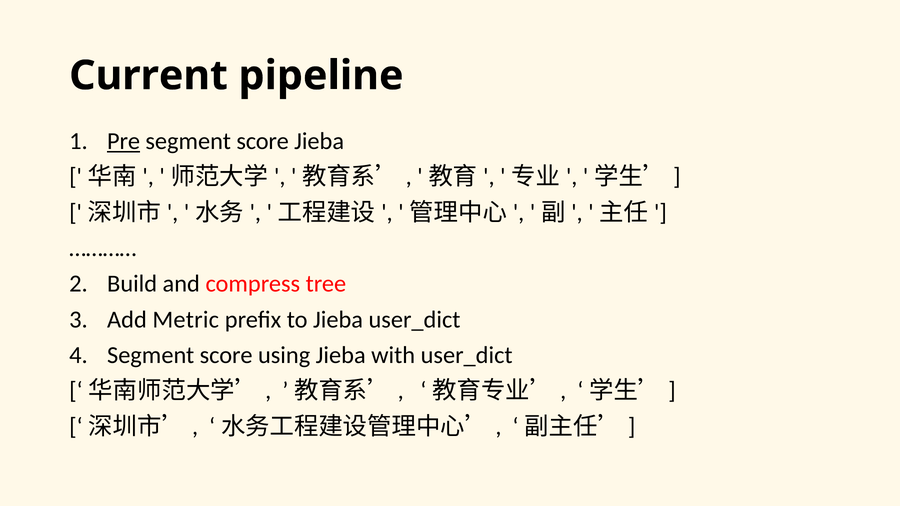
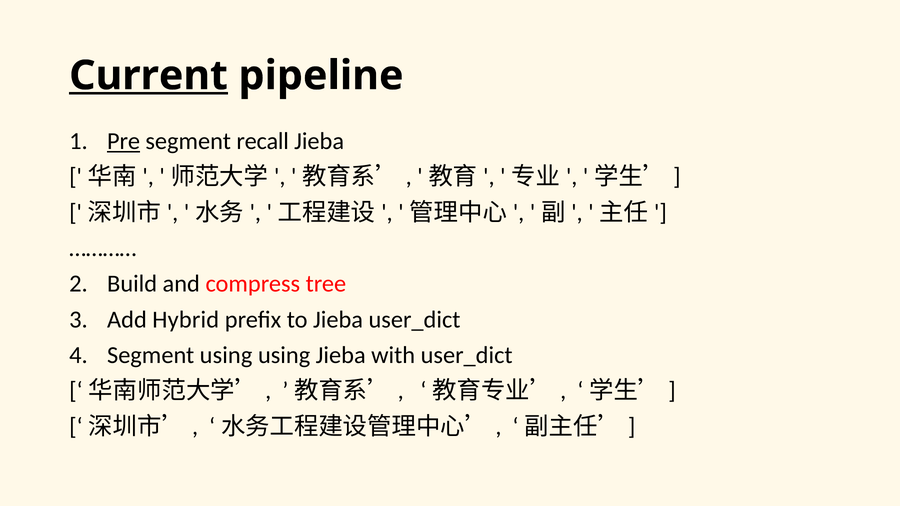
Current underline: none -> present (149, 76)
score: score -> recall (263, 141)
Metric: Metric -> Hybrid (186, 320)
score: score -> using (226, 355)
